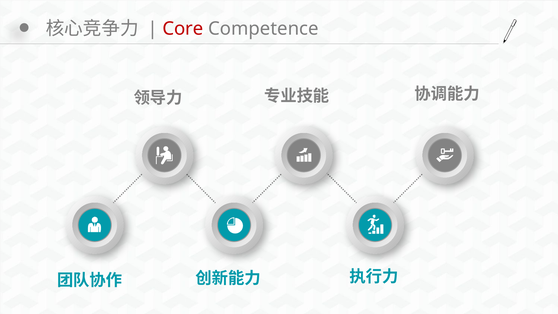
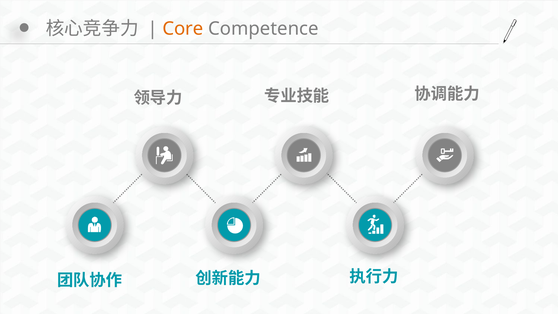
Core colour: red -> orange (183, 29)
